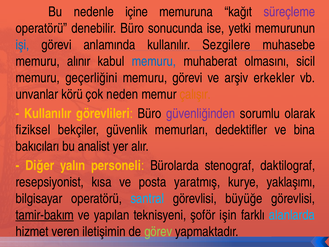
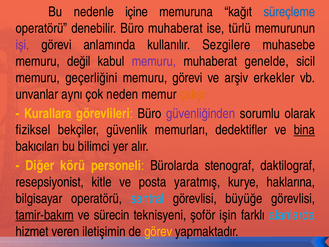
süreçleme colour: purple -> blue (289, 12)
Büro sonucunda: sonucunda -> muhaberat (175, 28)
yetki: yetki -> türlü (240, 28)
işi colour: blue -> purple (22, 45)
alınır: alınır -> değil (79, 61)
memuru colour: blue -> purple (154, 61)
olmasını: olmasını -> genelde (267, 61)
körü: körü -> aynı (72, 94)
Kullanılır: Kullanılır -> Kurallara (48, 113)
bina underline: none -> present (304, 130)
analist: analist -> bilimci (94, 146)
yalın: yalın -> körü (73, 165)
kısa: kısa -> kitle (102, 182)
yaklaşımı: yaklaşımı -> haklarına (291, 182)
yapılan: yapılan -> sürecin (112, 215)
görev colour: light green -> yellow (158, 231)
